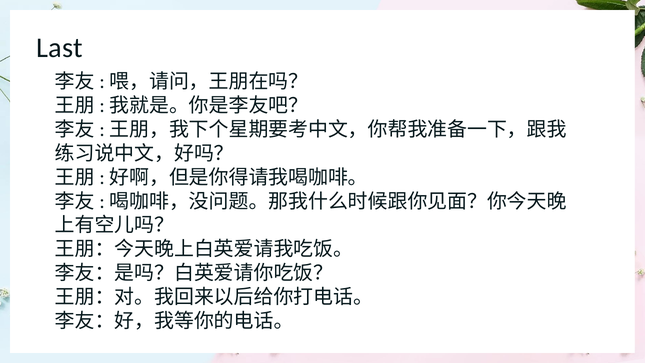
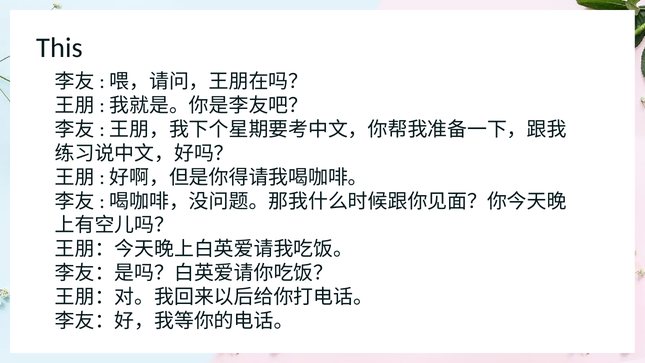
Last: Last -> This (60, 48)
